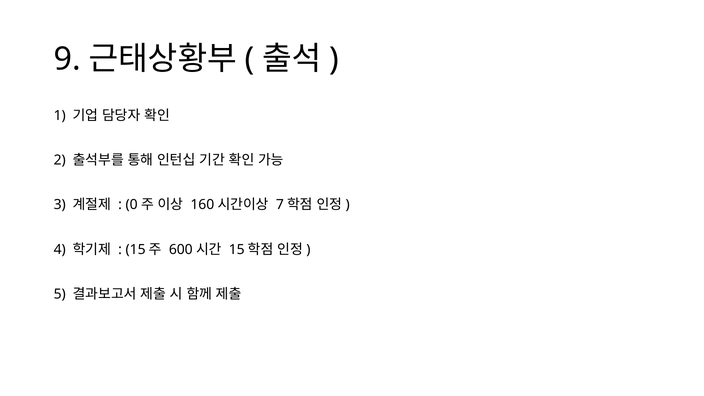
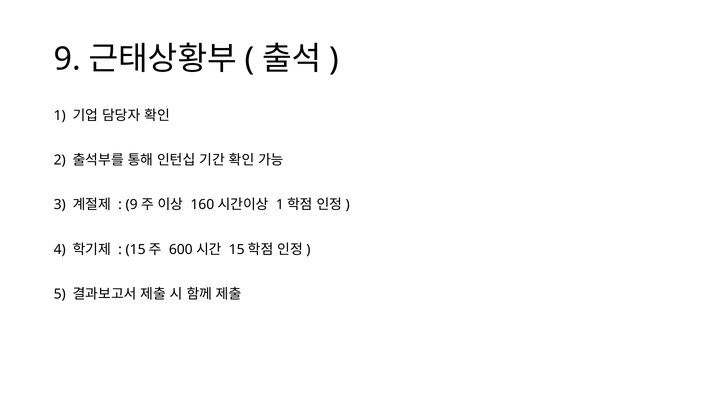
0: 0 -> 9 (132, 205)
7: 7 -> 1 (280, 205)
